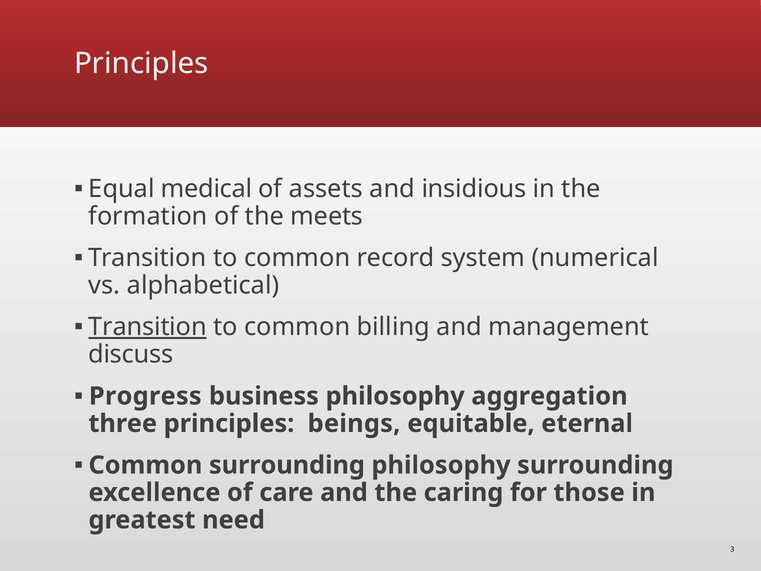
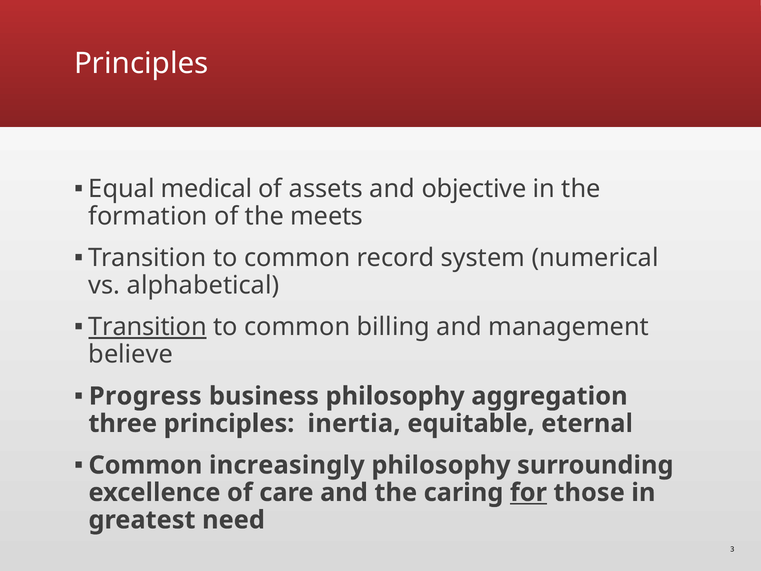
insidious: insidious -> objective (474, 189)
discuss: discuss -> believe (131, 354)
beings: beings -> inertia (354, 423)
Common surrounding: surrounding -> increasingly (287, 465)
for underline: none -> present (528, 492)
